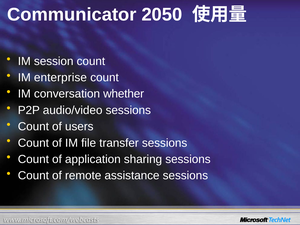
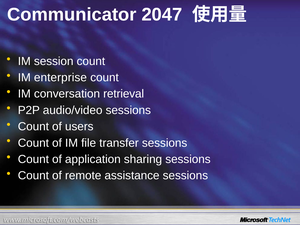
2050: 2050 -> 2047 (162, 15)
whether: whether -> retrieval (124, 94)
